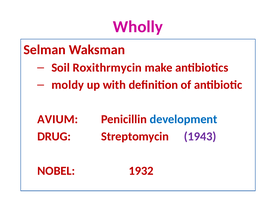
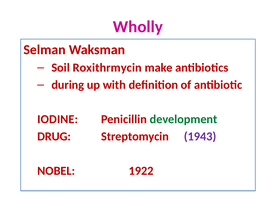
moldy: moldy -> during (68, 85)
AVIUM: AVIUM -> IODINE (58, 119)
development colour: blue -> green (184, 119)
1932: 1932 -> 1922 (141, 171)
